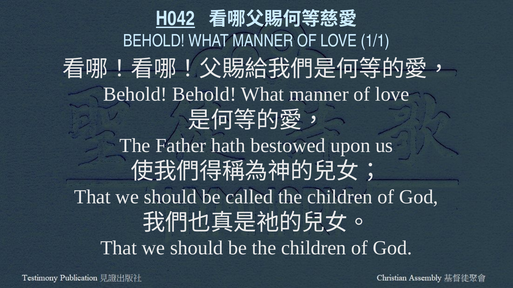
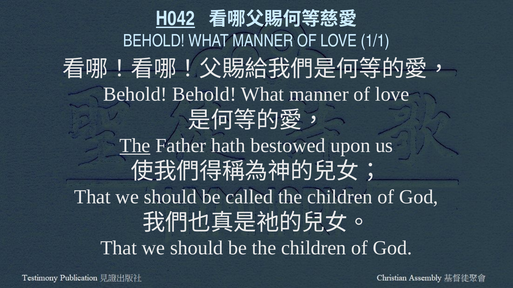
The underline: none -> present (135, 146)
